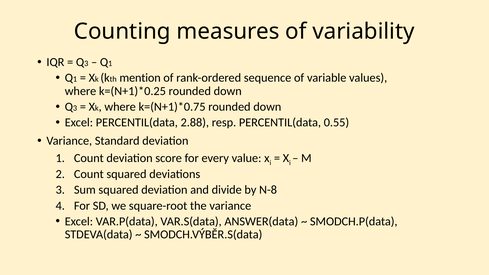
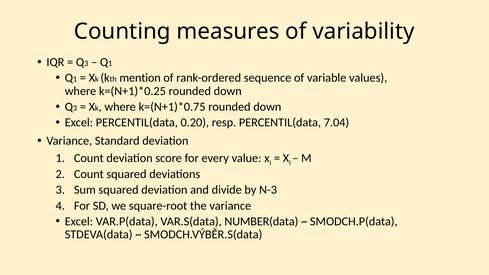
2.88: 2.88 -> 0.20 (195, 123)
0.55: 0.55 -> 7.04 (336, 123)
N-8: N-8 -> N-3 (268, 190)
ANSWER(data: ANSWER(data -> NUMBER(data (261, 221)
